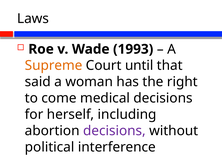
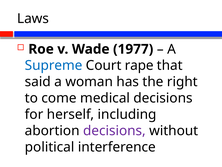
1993: 1993 -> 1977 (133, 49)
Supreme colour: orange -> blue (54, 65)
until: until -> rape (139, 65)
